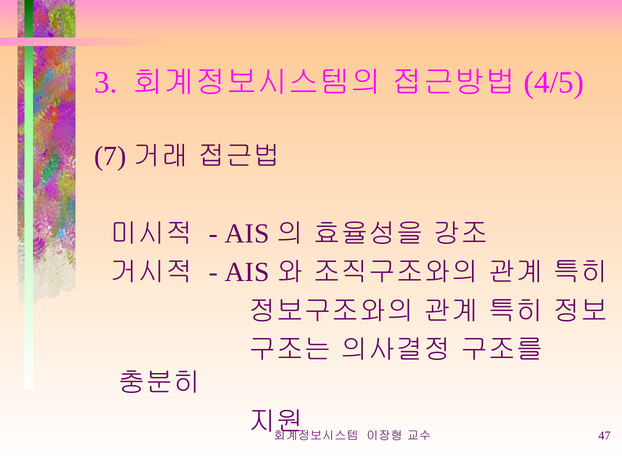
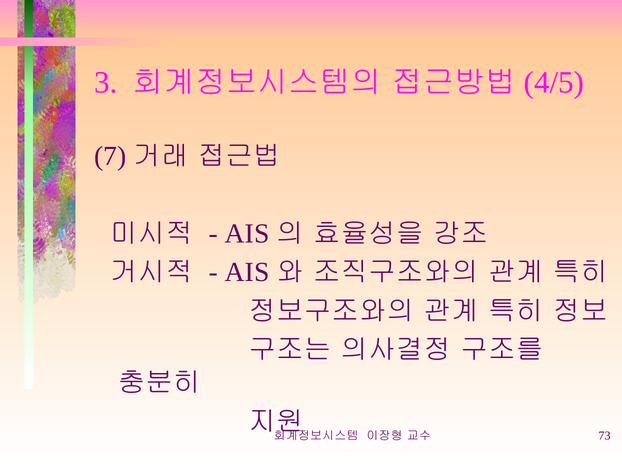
47: 47 -> 73 (605, 436)
